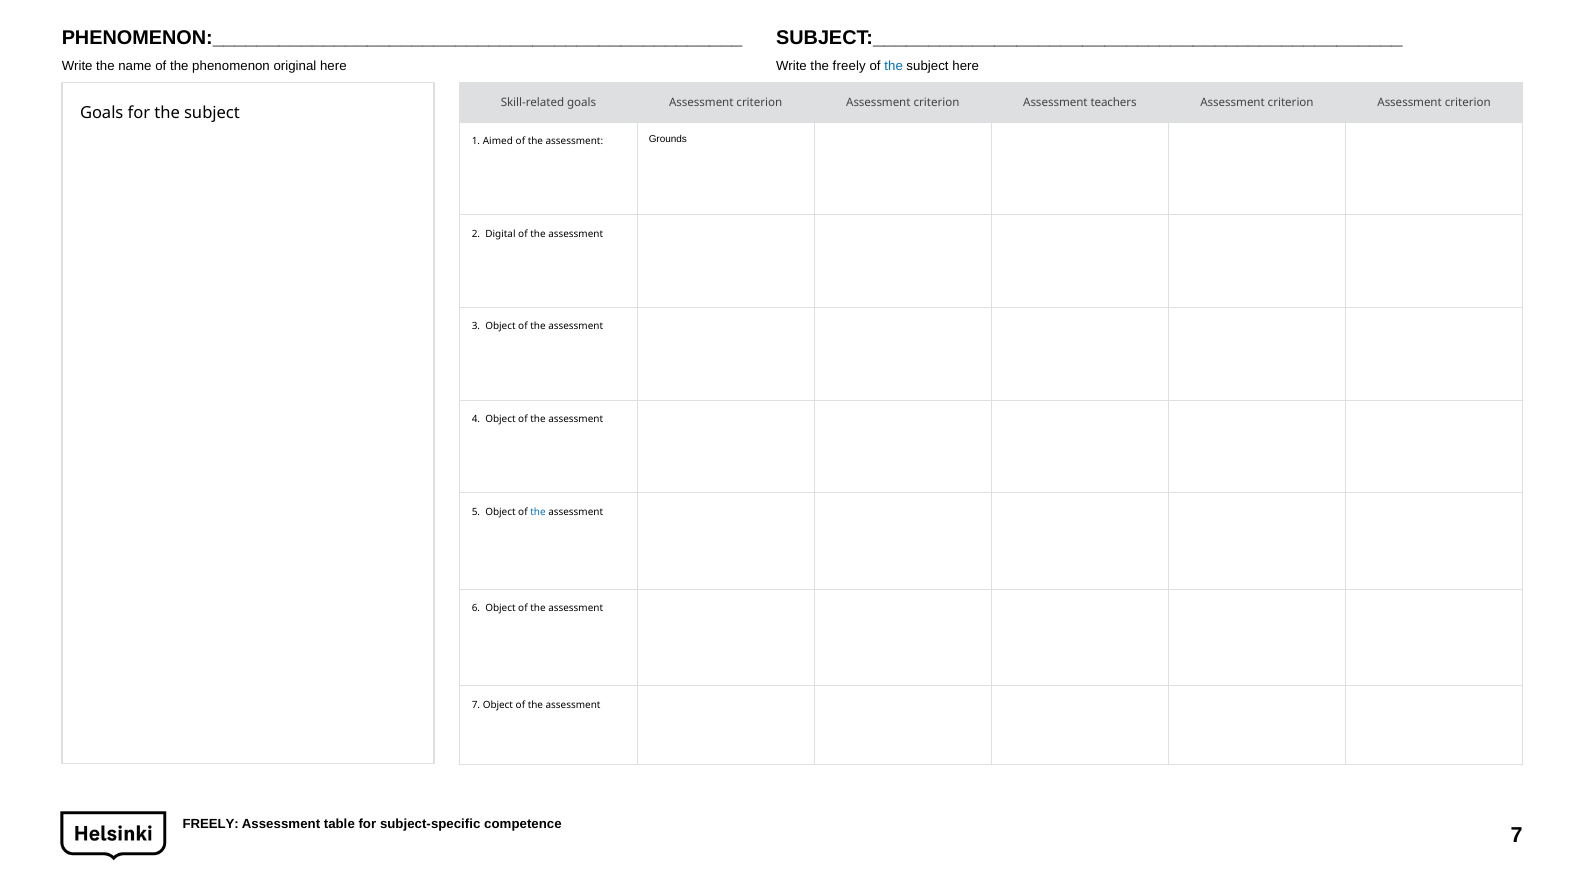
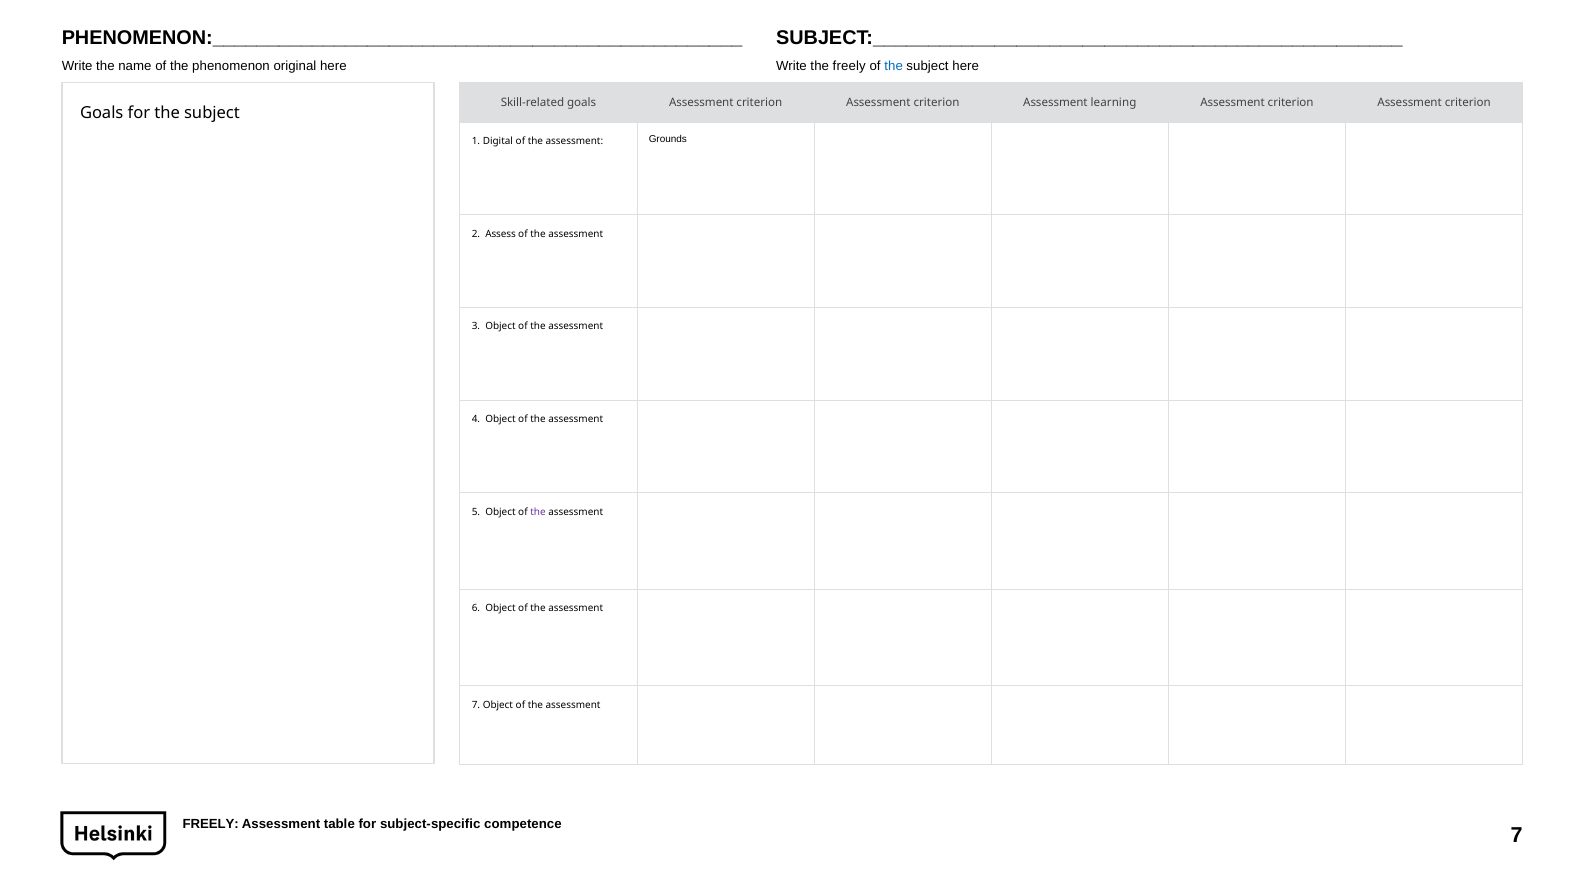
teachers: teachers -> learning (1114, 103)
Aimed: Aimed -> Digital (498, 141)
Digital: Digital -> Assess (501, 234)
the colour: blue -> purple (538, 512)
